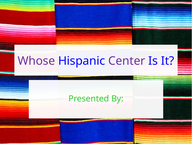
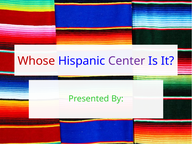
Whose colour: purple -> red (36, 61)
